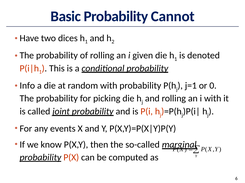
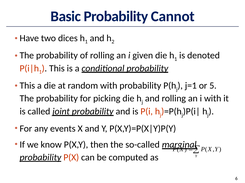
Info: Info -> This (27, 86)
0: 0 -> 5 (213, 86)
